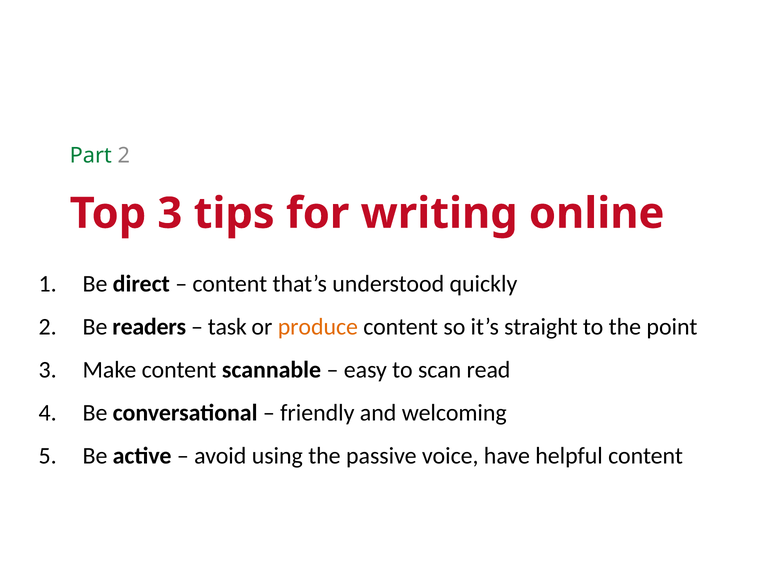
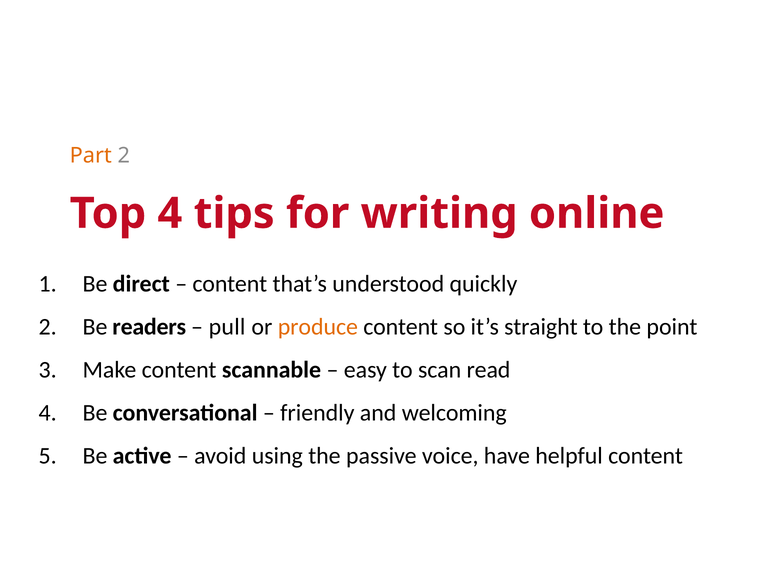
Part colour: green -> orange (91, 156)
Top 3: 3 -> 4 (170, 214)
task: task -> pull (227, 327)
